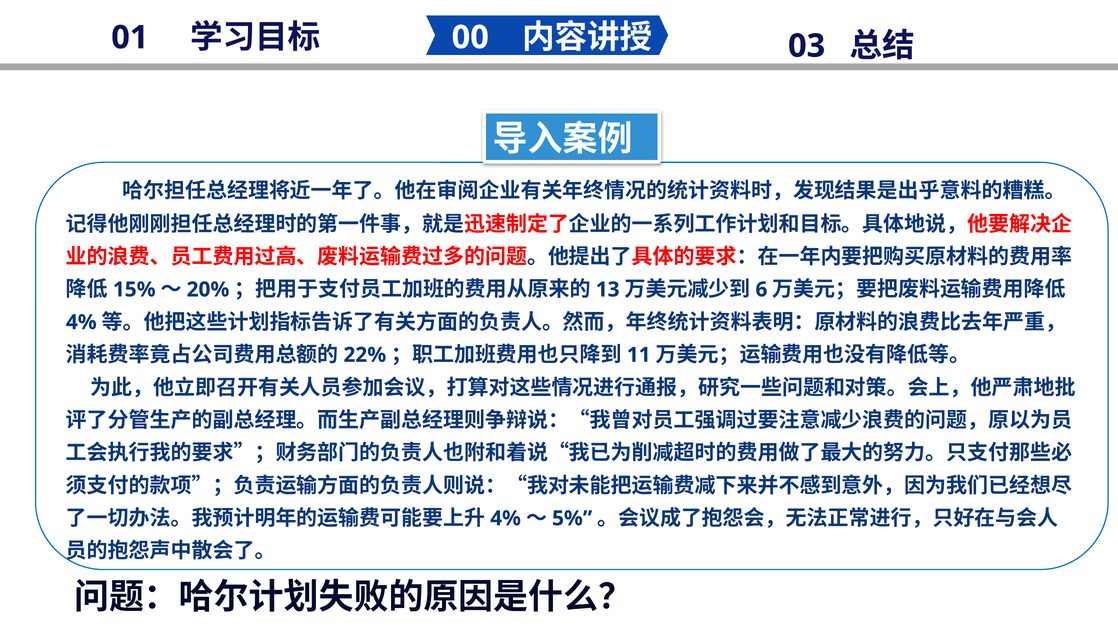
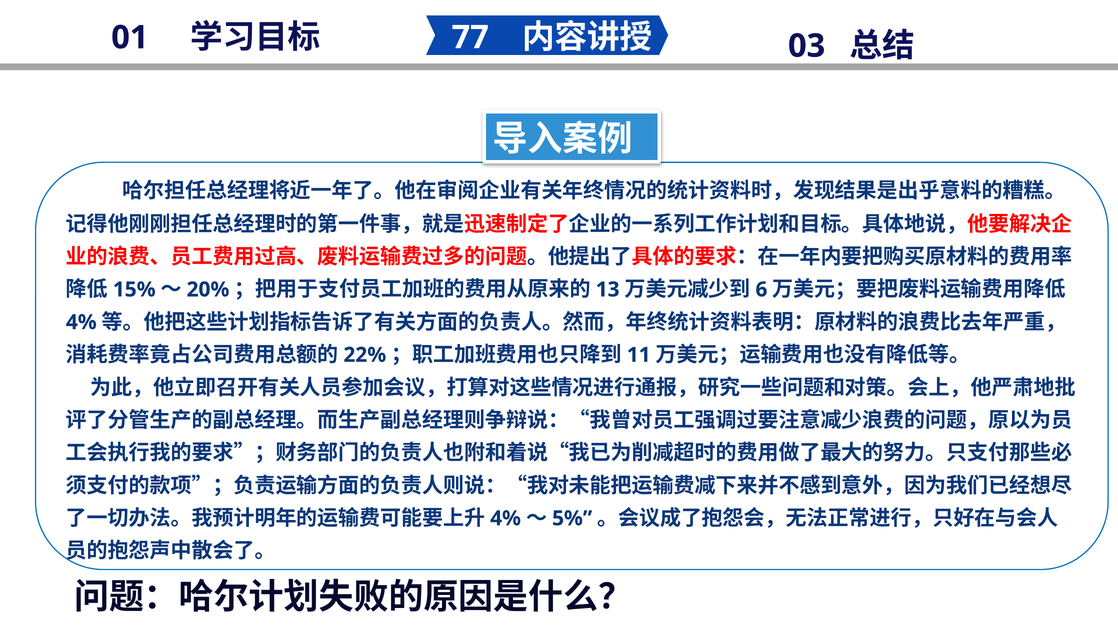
00: 00 -> 77 (470, 37)
